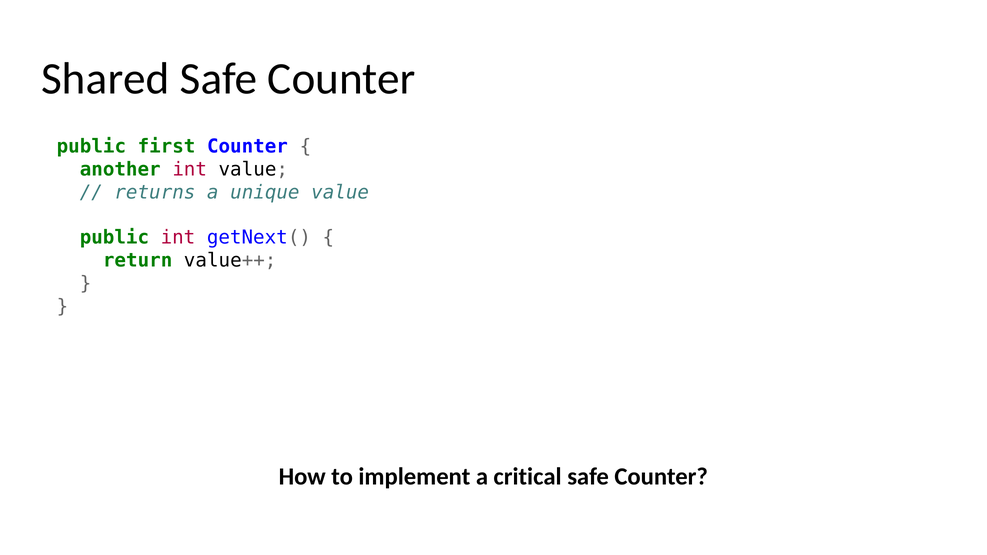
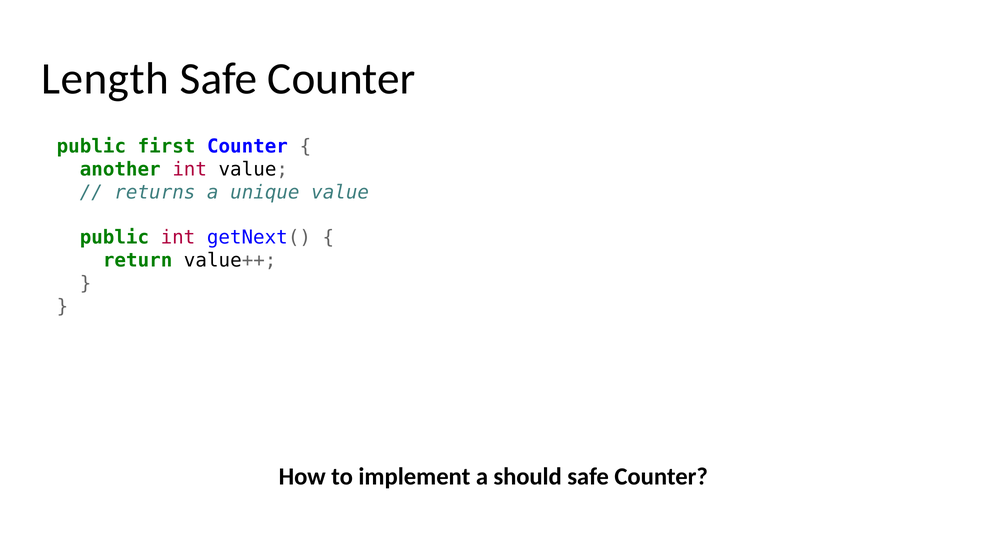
Shared: Shared -> Length (105, 79)
critical: critical -> should (528, 477)
